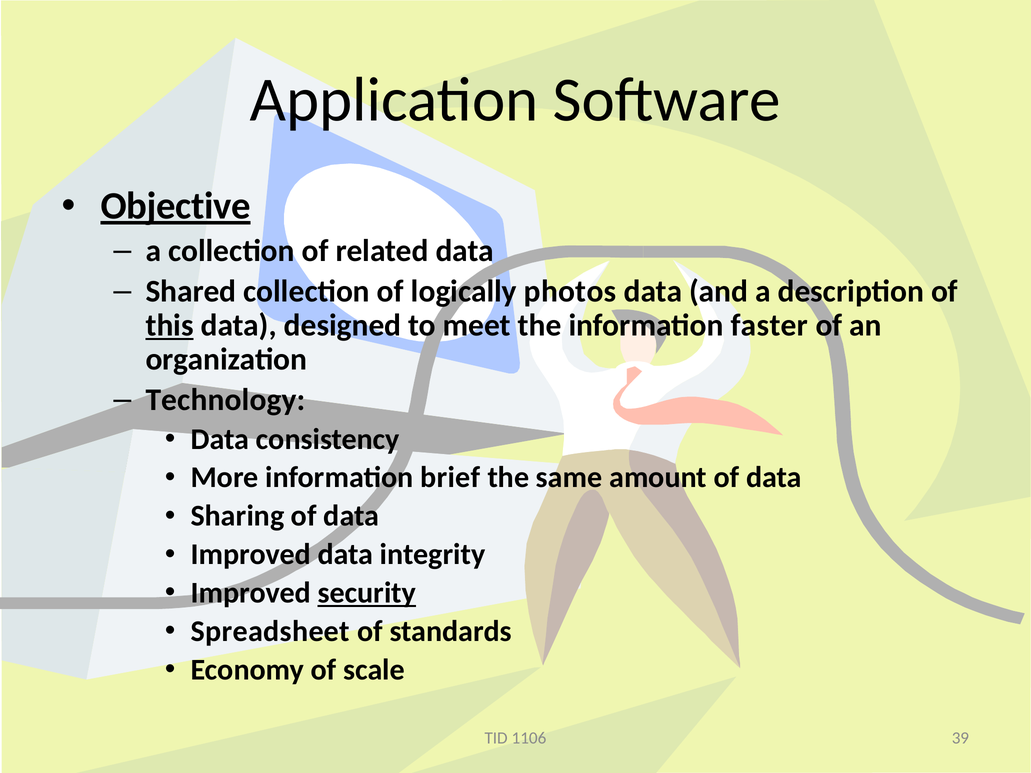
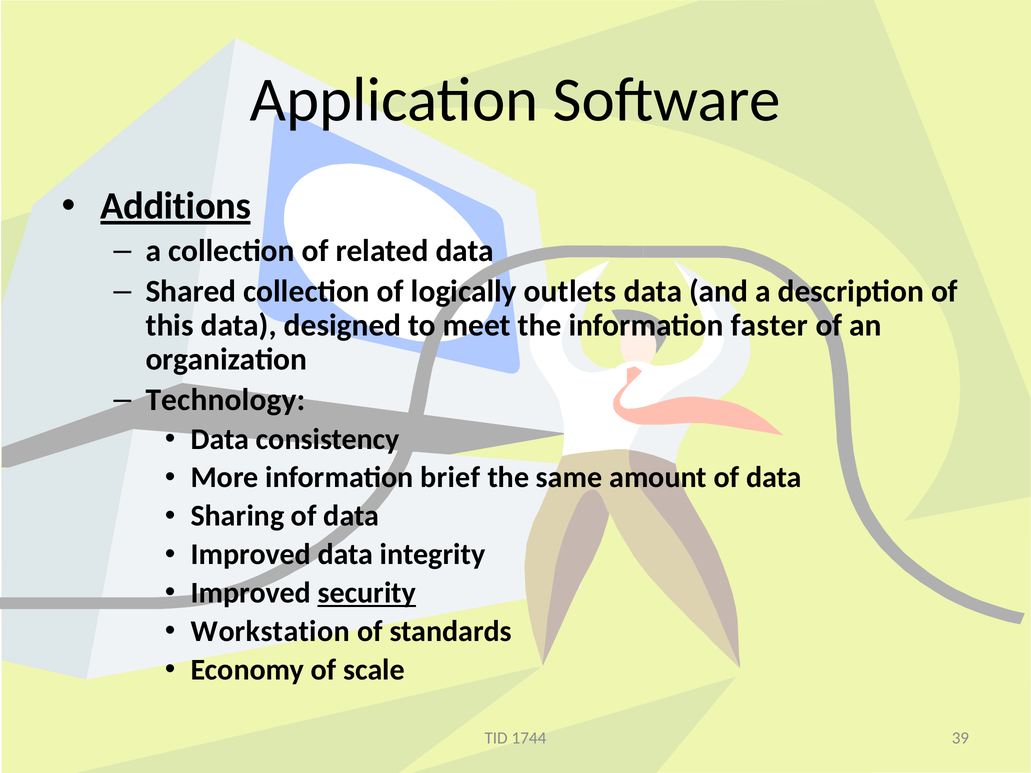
Objective: Objective -> Additions (176, 206)
photos: photos -> outlets (570, 291)
this underline: present -> none (170, 325)
Spreadsheet: Spreadsheet -> Workstation (270, 632)
1106: 1106 -> 1744 (529, 738)
